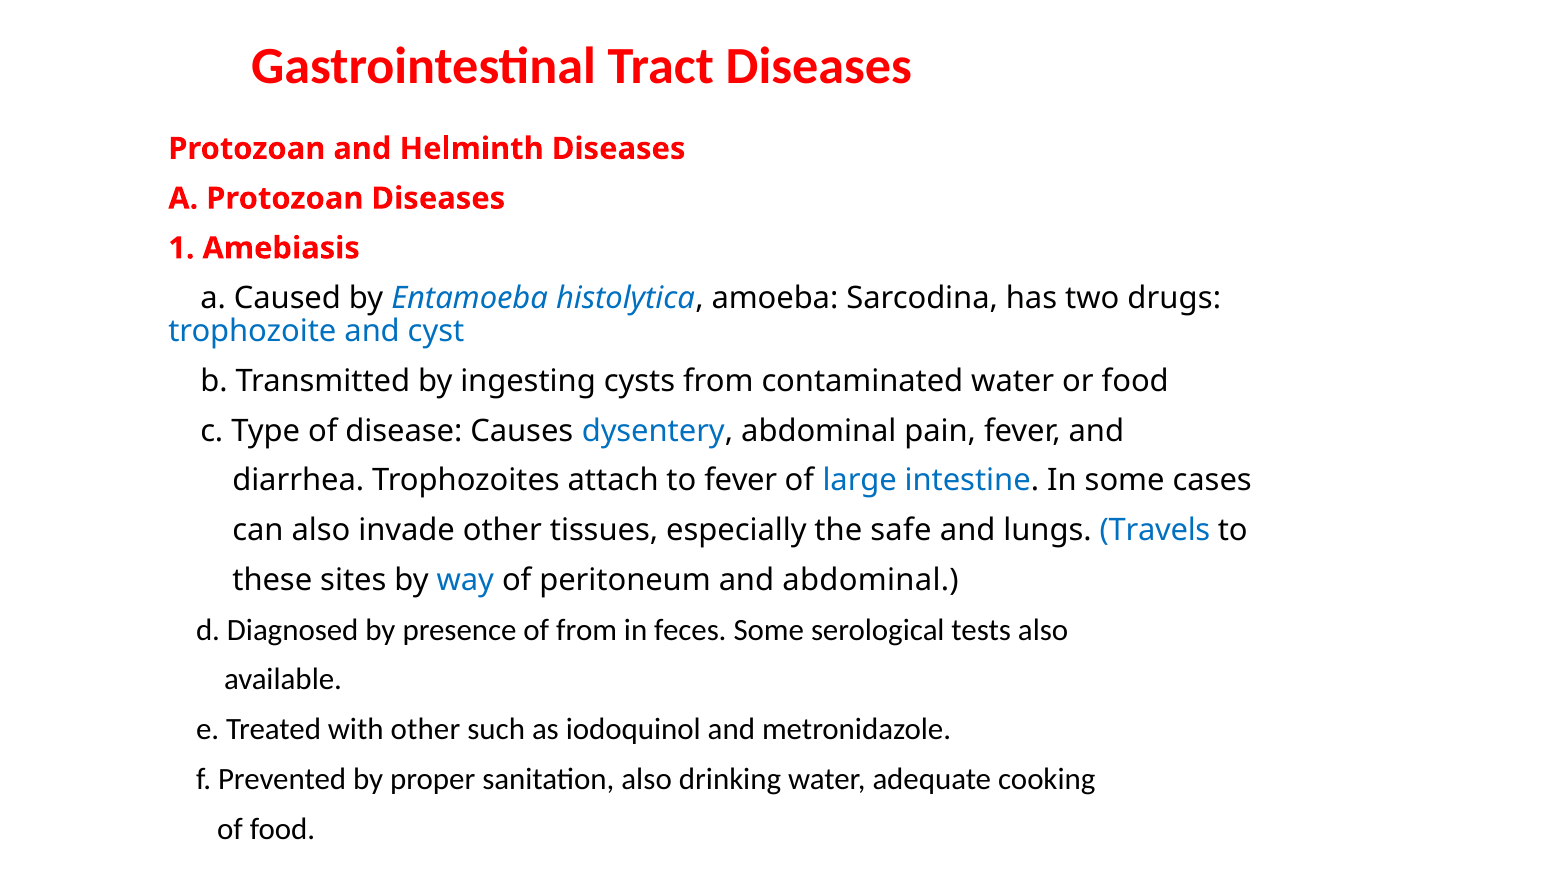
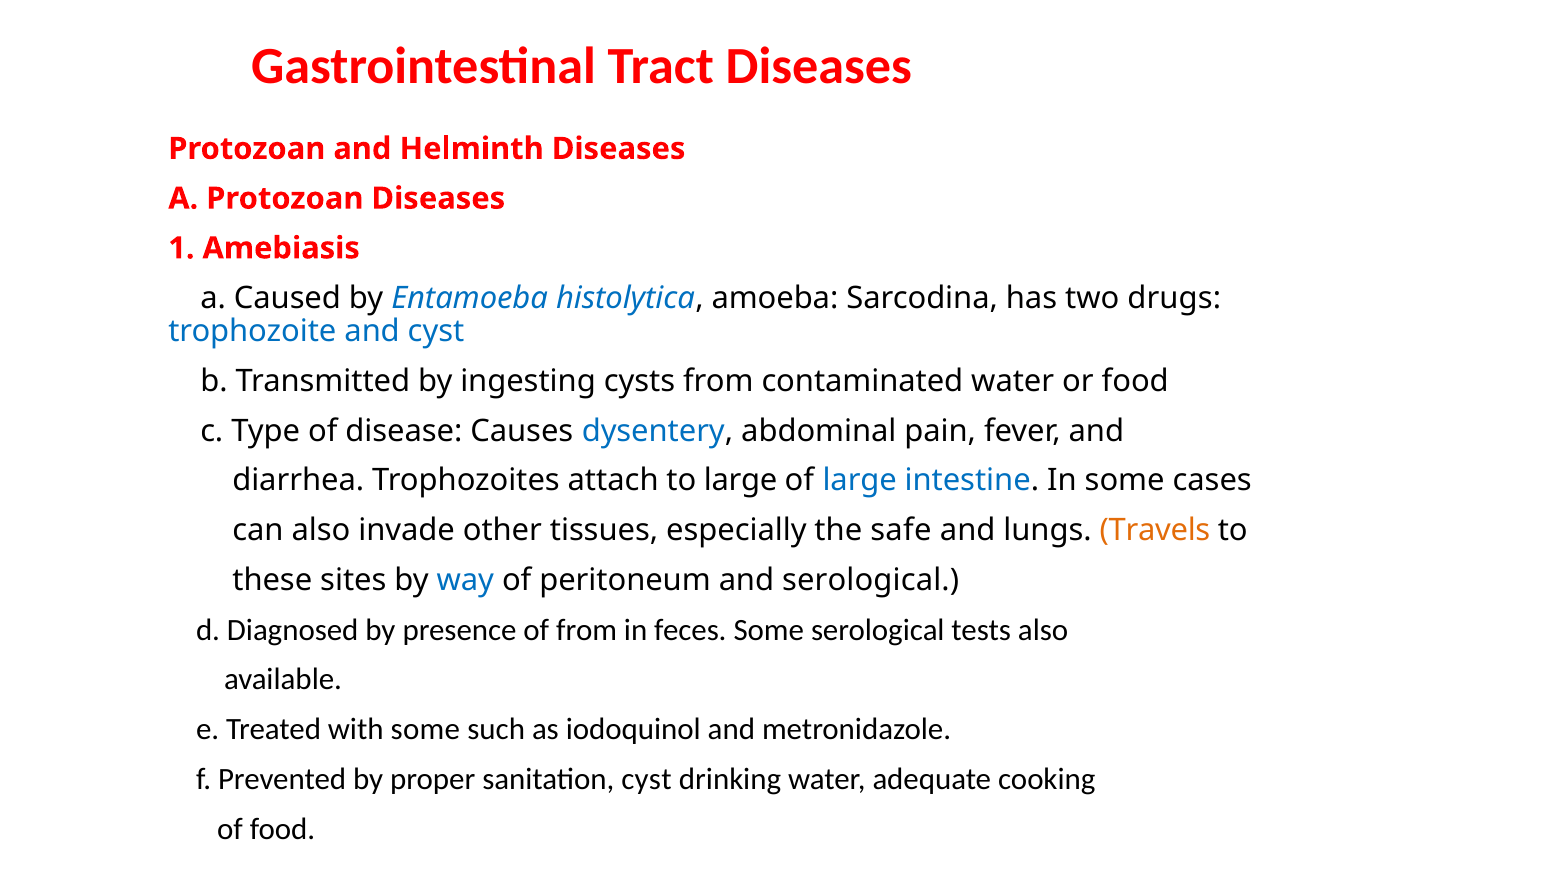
to fever: fever -> large (741, 481)
Travels colour: blue -> orange (1155, 531)
and abdominal: abdominal -> serological (871, 580)
with other: other -> some (425, 730)
sanitation also: also -> cyst (647, 779)
